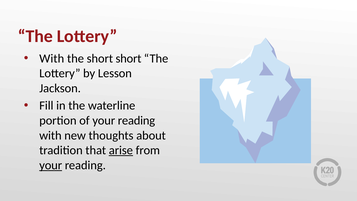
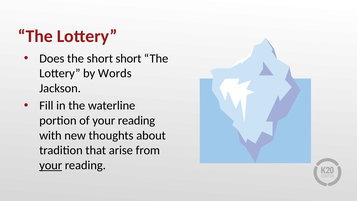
With: With -> Does (52, 58)
Lesson: Lesson -> Words (115, 73)
arise underline: present -> none (121, 150)
